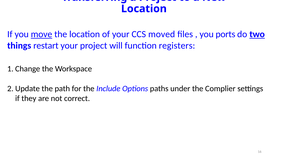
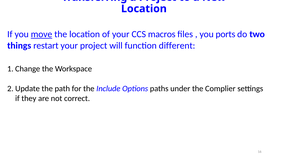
moved: moved -> macros (162, 34)
two underline: present -> none (257, 34)
registers: registers -> different (177, 46)
